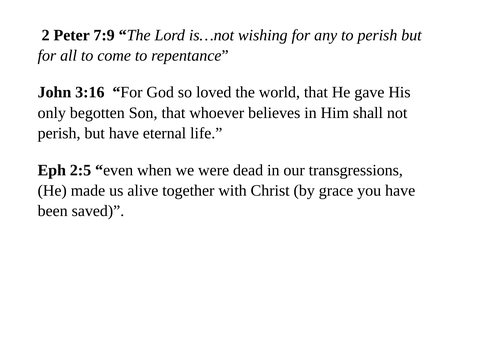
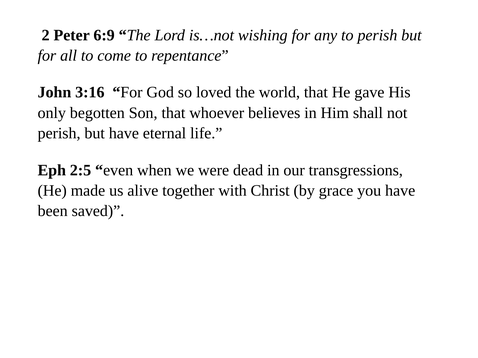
7:9: 7:9 -> 6:9 (104, 35)
